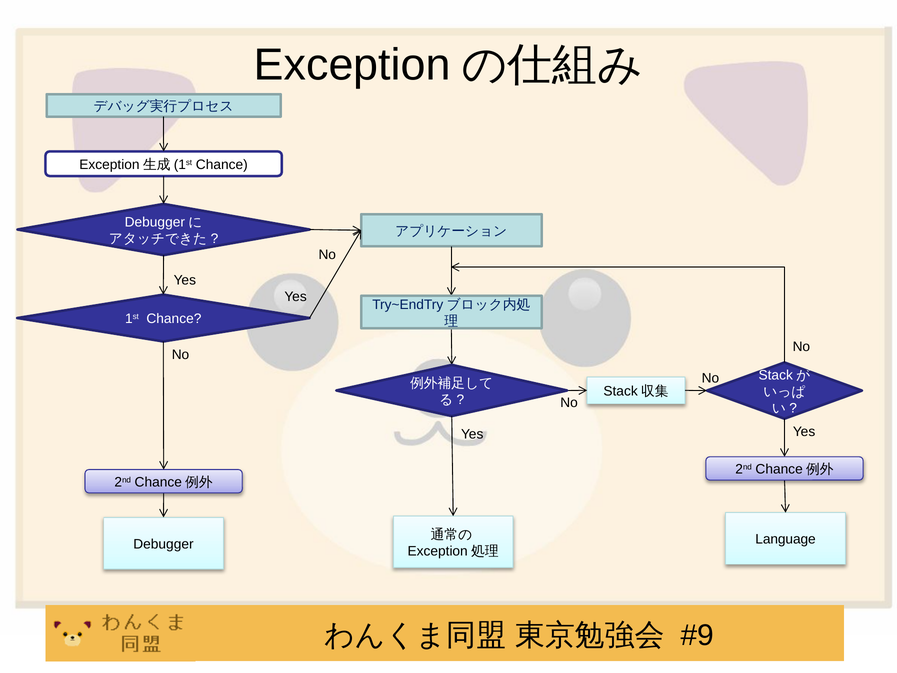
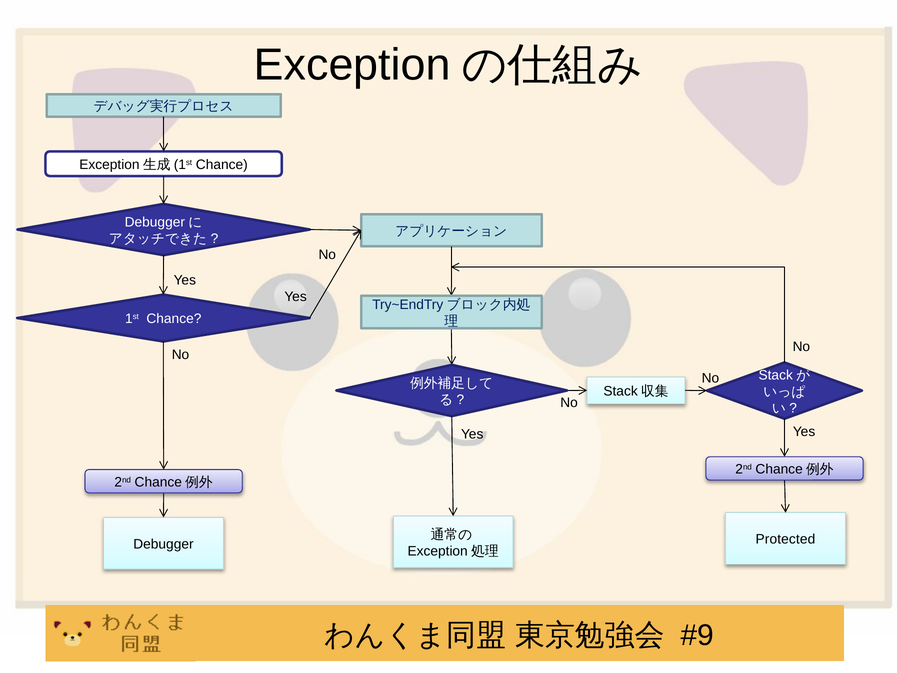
Language: Language -> Protected (785, 539)
